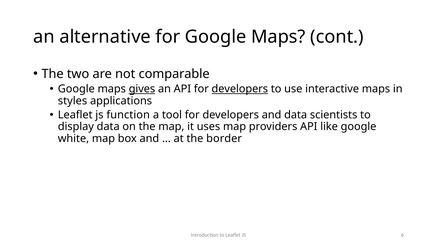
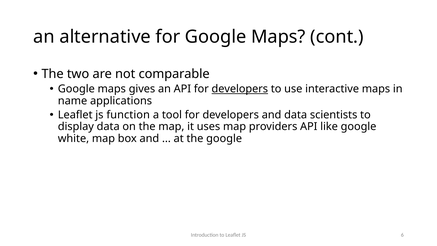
gives underline: present -> none (142, 89)
styles: styles -> name (73, 101)
the border: border -> google (224, 138)
